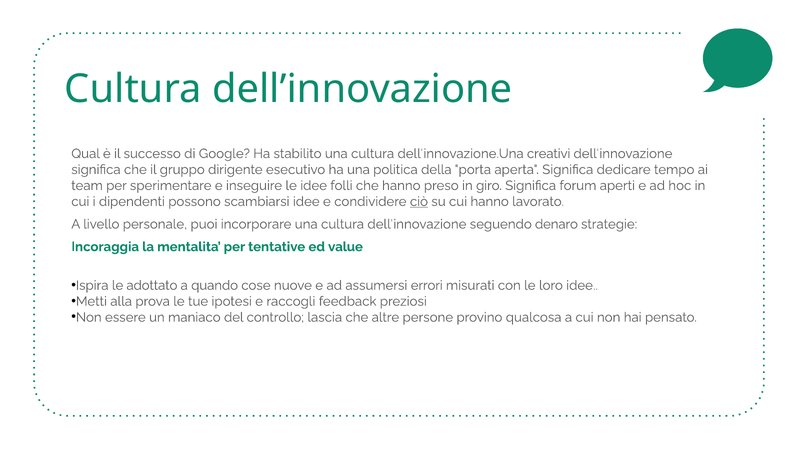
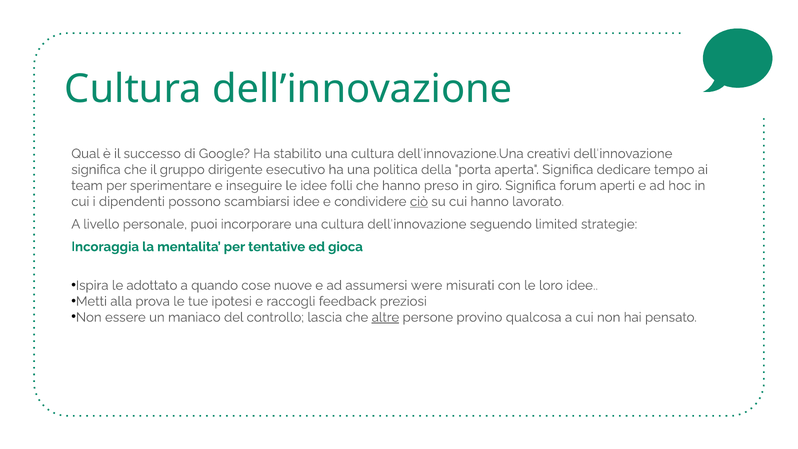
denaro: denaro -> limited (556, 224)
value: value -> gioca (345, 247)
errori: errori -> were (427, 285)
altre underline: none -> present (385, 317)
